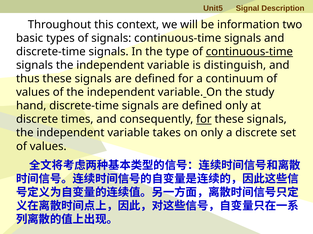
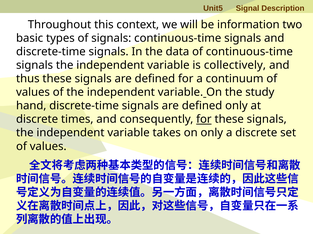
type: type -> data (177, 52)
continuous-time underline: present -> none (249, 52)
distinguish: distinguish -> collectively (235, 65)
